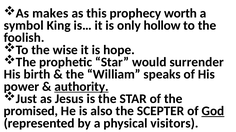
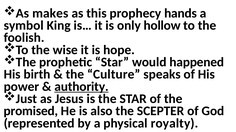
worth: worth -> hands (180, 13)
surrender: surrender -> happened (197, 62)
William: William -> Culture (114, 75)
God underline: present -> none (213, 112)
visitors: visitors -> royalty (174, 124)
